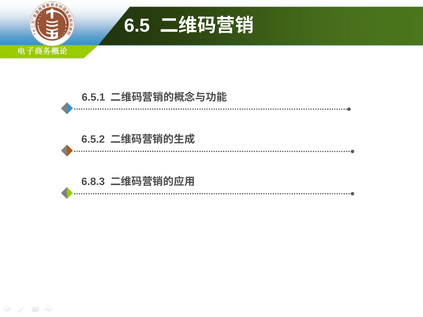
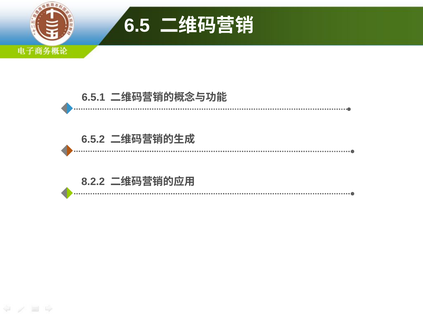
6.8.3: 6.8.3 -> 8.2.2 (93, 182)
